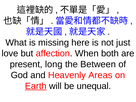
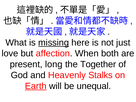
missing underline: none -> present (54, 43)
Between: Between -> Together (98, 64)
Areas: Areas -> Stalks (100, 75)
